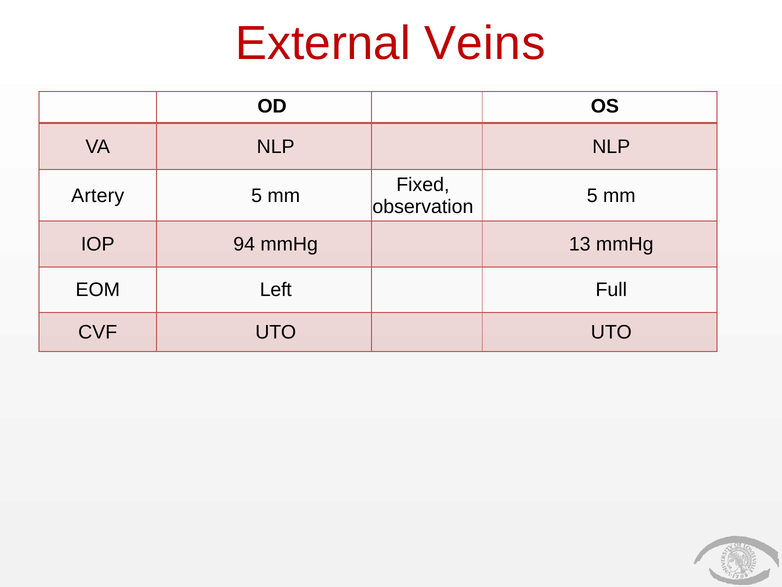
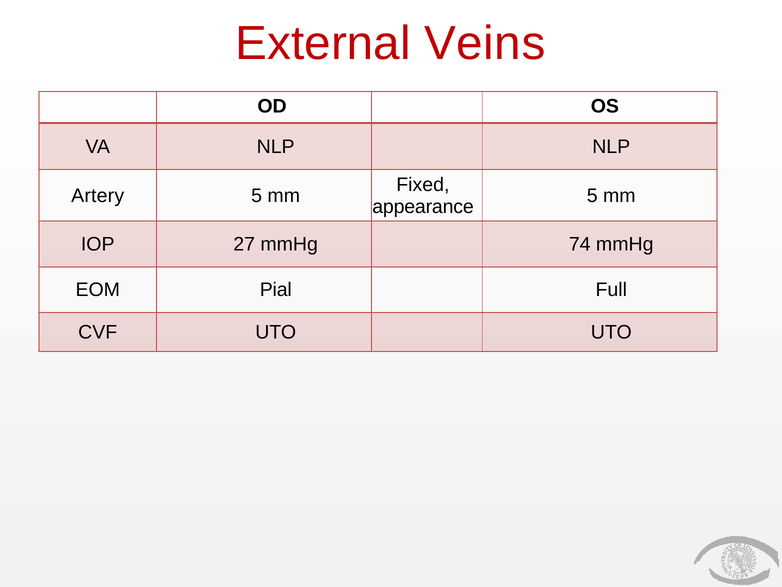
observation: observation -> appearance (423, 206)
94: 94 -> 27 (244, 244)
13: 13 -> 74 (580, 244)
Left: Left -> Pial (276, 290)
